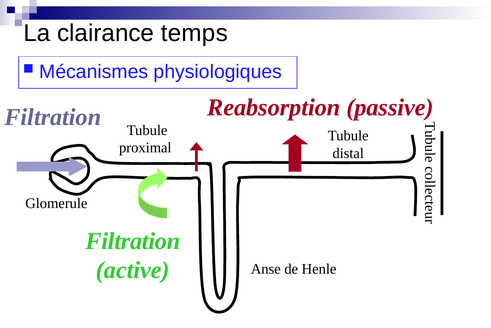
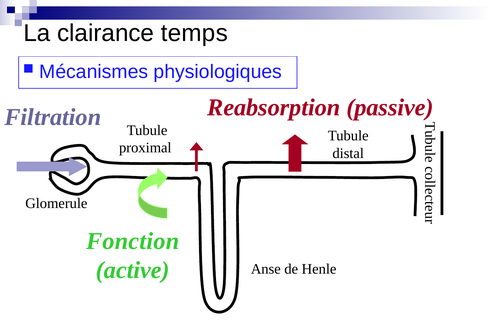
Filtration: Filtration -> Fonction (133, 241)
